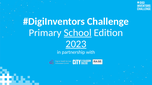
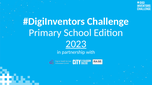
School underline: present -> none (78, 33)
